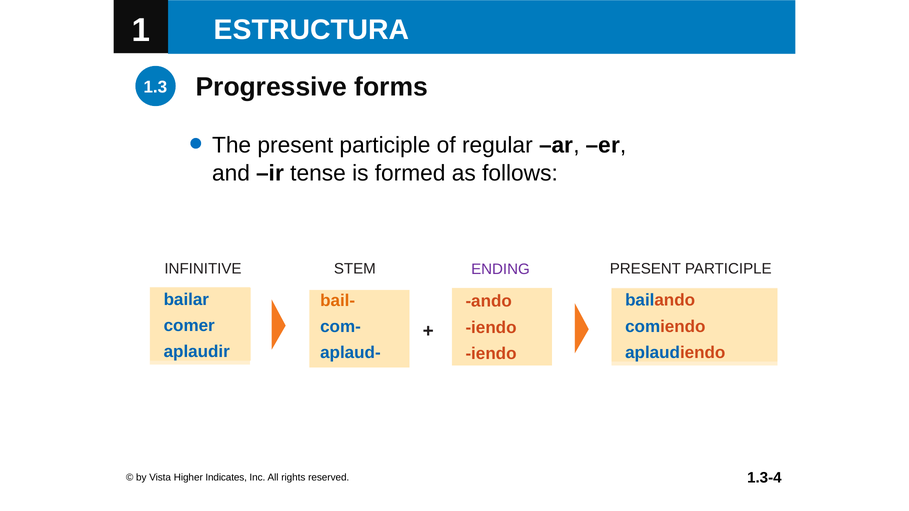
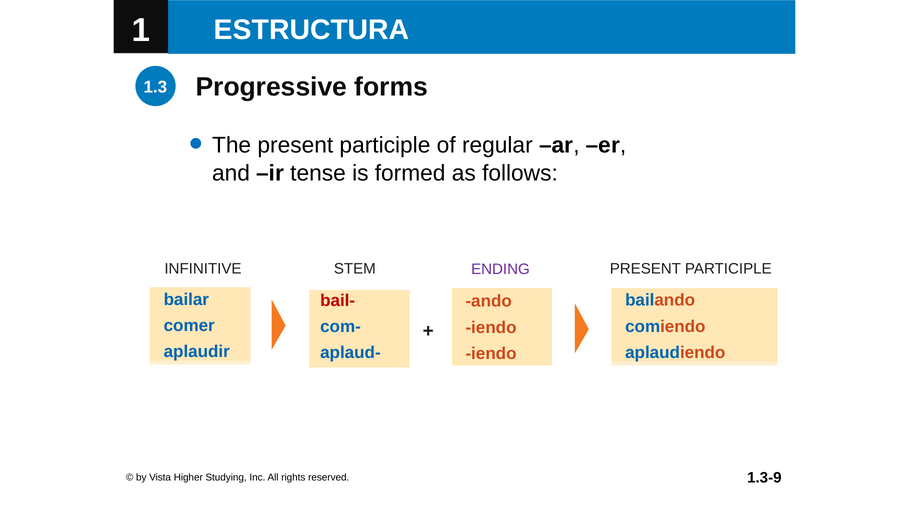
bail- colour: orange -> red (338, 301)
1.3-4: 1.3-4 -> 1.3-9 (764, 478)
Indicates: Indicates -> Studying (226, 478)
